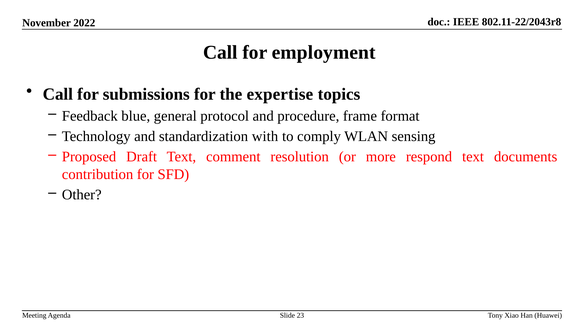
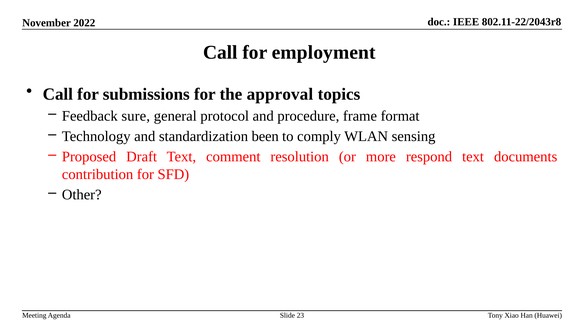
expertise: expertise -> approval (280, 94)
blue: blue -> sure (136, 116)
with: with -> been (265, 136)
